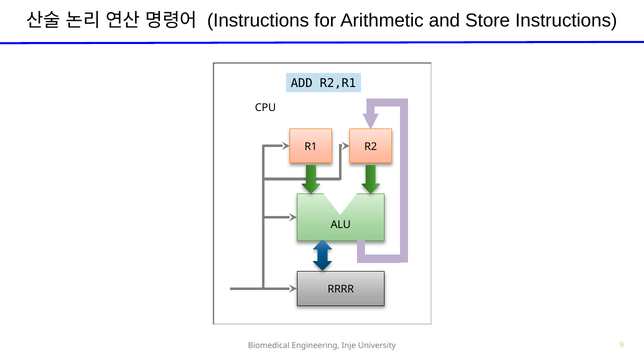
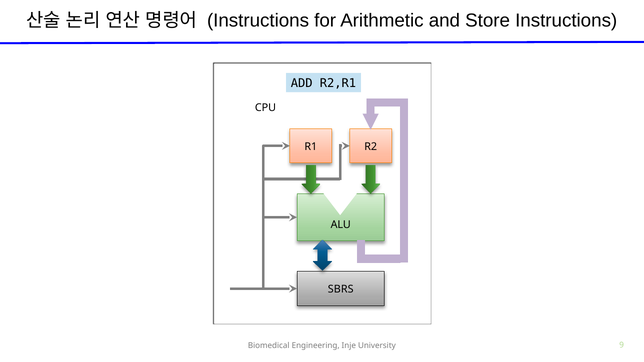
RRRR: RRRR -> SBRS (341, 290)
